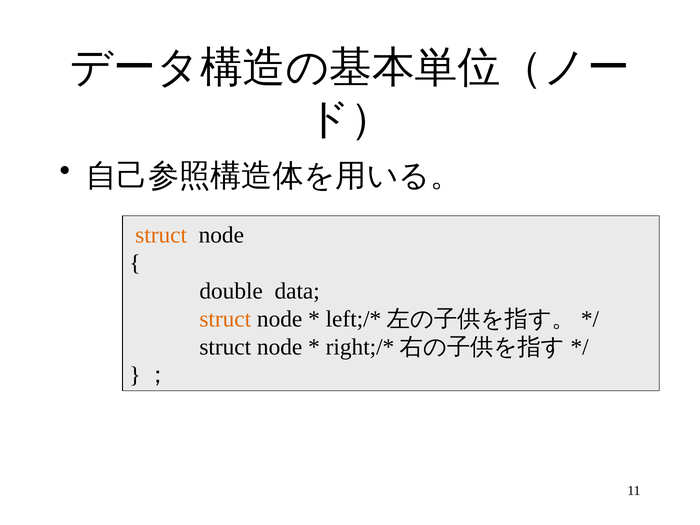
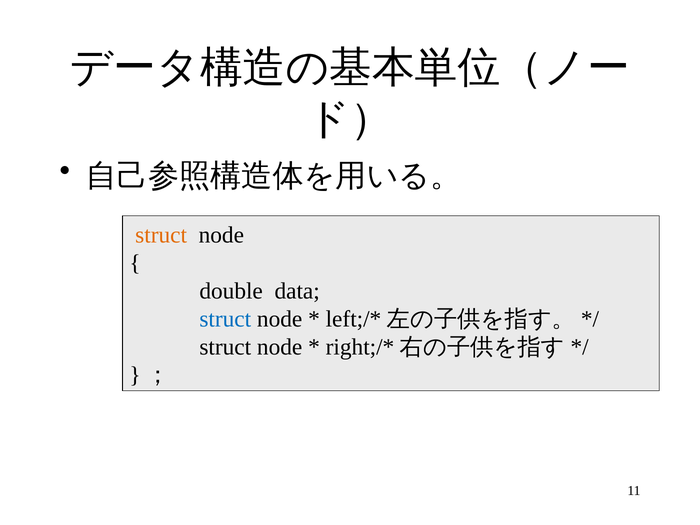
struct colour: orange -> blue (225, 319)
